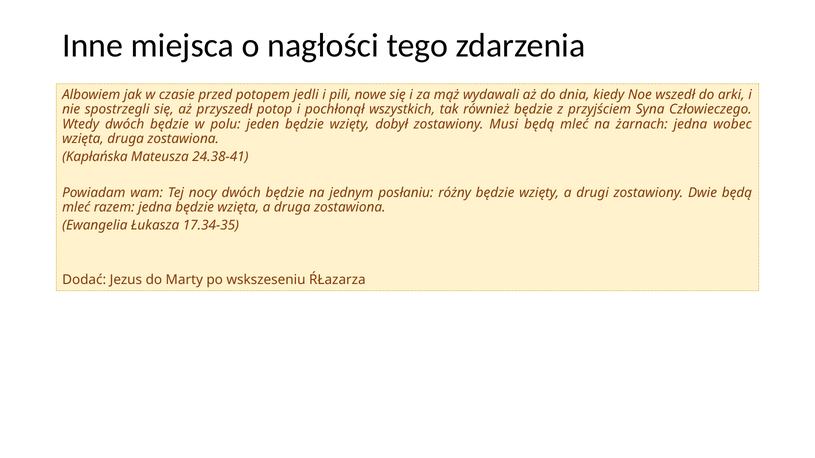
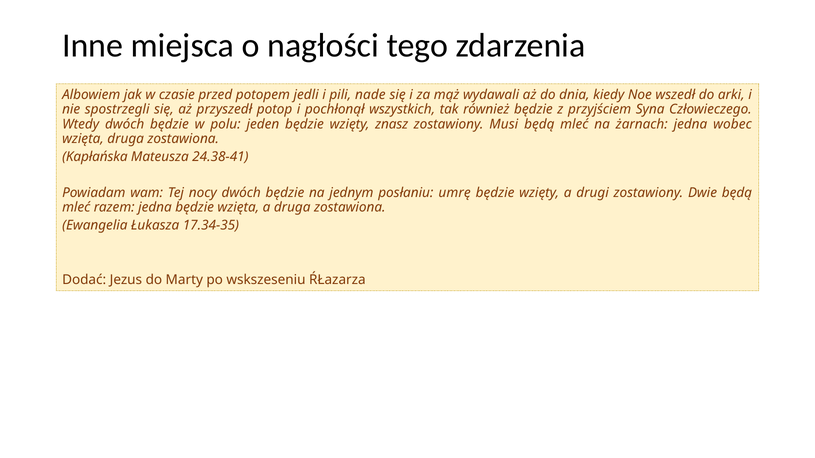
nowe: nowe -> nade (370, 95)
dobył: dobył -> znasz (392, 124)
różny: różny -> umrę (455, 193)
